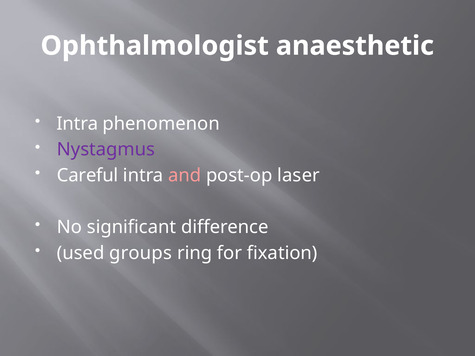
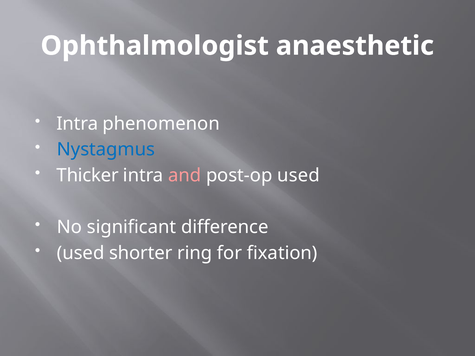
Nystagmus colour: purple -> blue (106, 150)
Careful: Careful -> Thicker (88, 175)
post-op laser: laser -> used (299, 175)
groups: groups -> shorter (141, 253)
